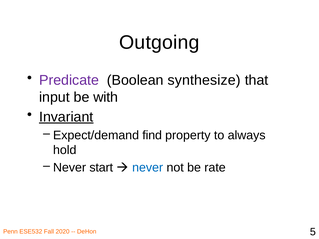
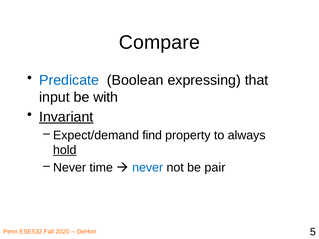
Outgoing: Outgoing -> Compare (159, 43)
Predicate colour: purple -> blue (69, 80)
synthesize: synthesize -> expressing (204, 80)
hold underline: none -> present (65, 150)
start: start -> time (101, 168)
rate: rate -> pair (215, 168)
